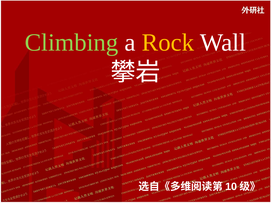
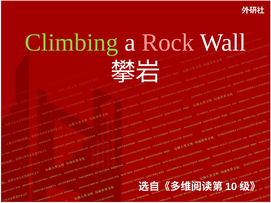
Rock colour: yellow -> pink (168, 43)
